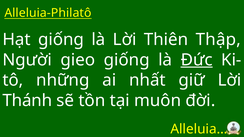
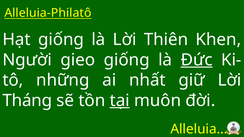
Thập: Thập -> Khen (218, 40)
Thánh: Thánh -> Tháng (27, 101)
tại underline: none -> present (120, 101)
